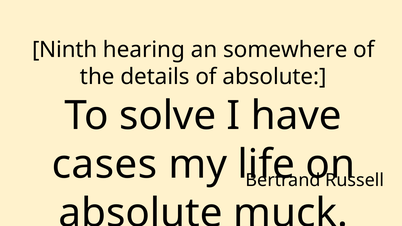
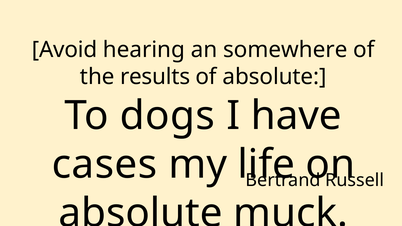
Ninth: Ninth -> Avoid (65, 50)
details: details -> results (155, 77)
solve: solve -> dogs (167, 116)
